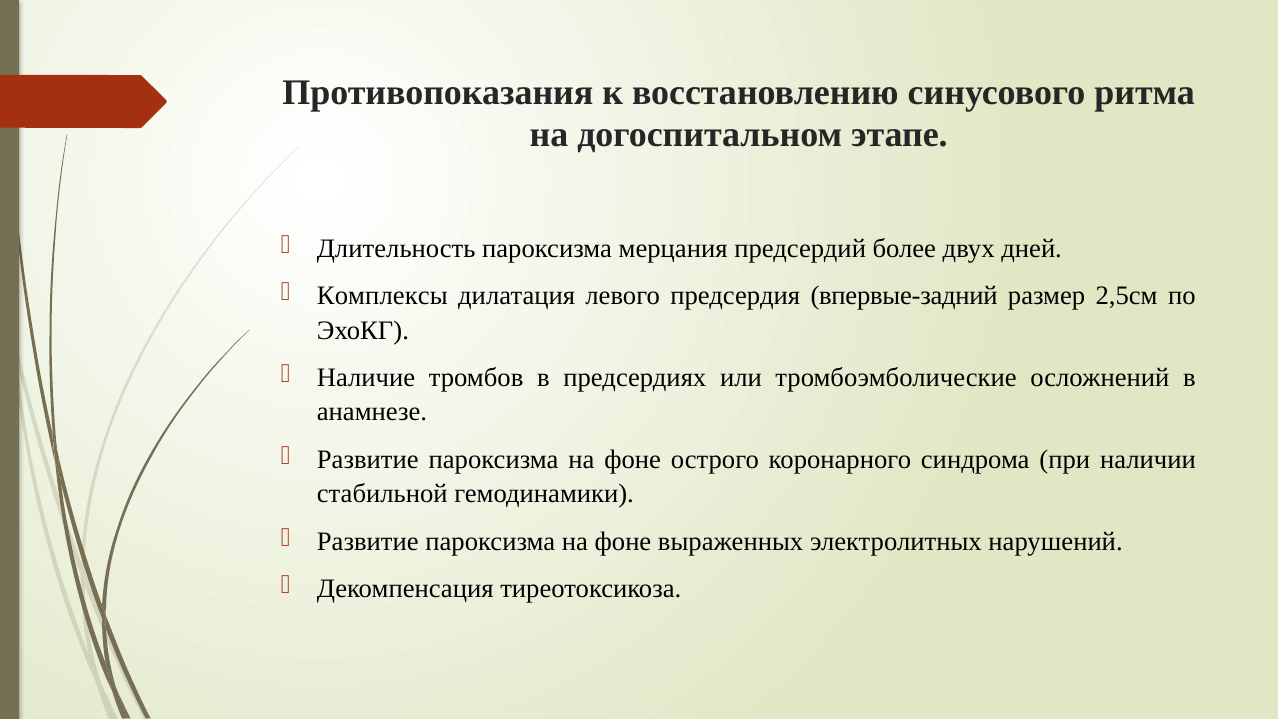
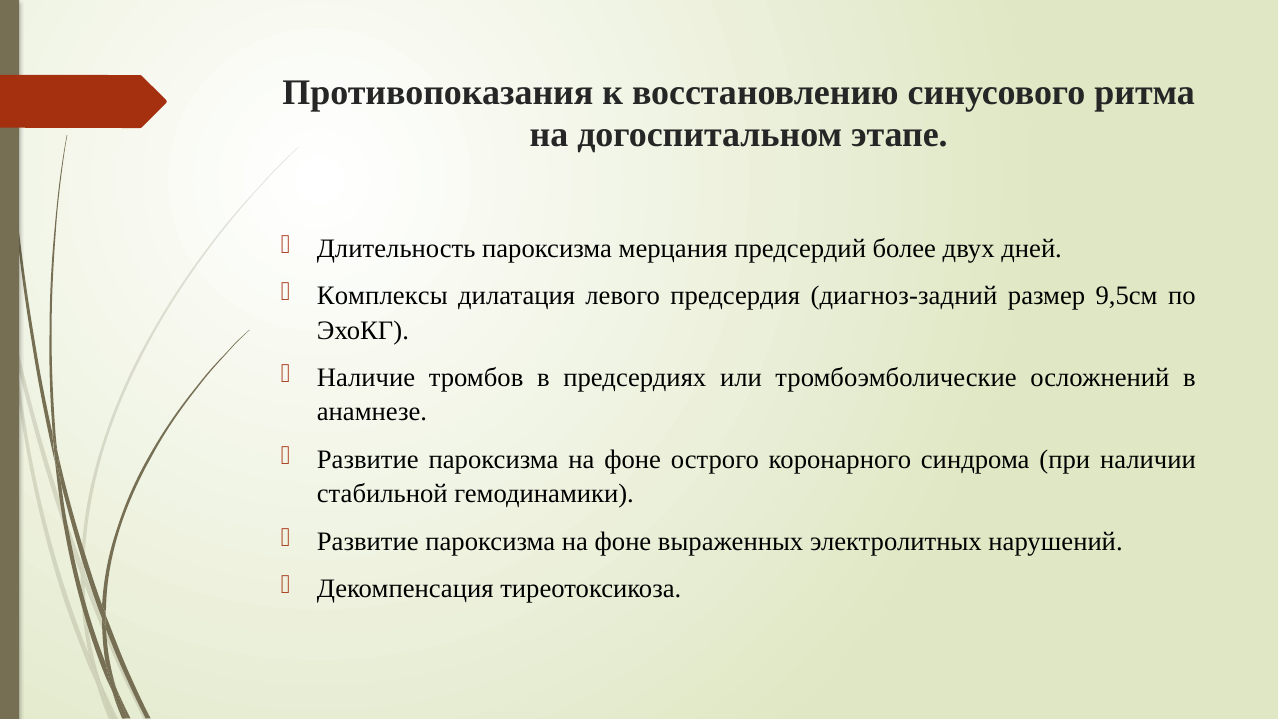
впервые-задний: впервые-задний -> диагноз-задний (904, 296)
2,5см: 2,5см -> 9,5см (1127, 296)
